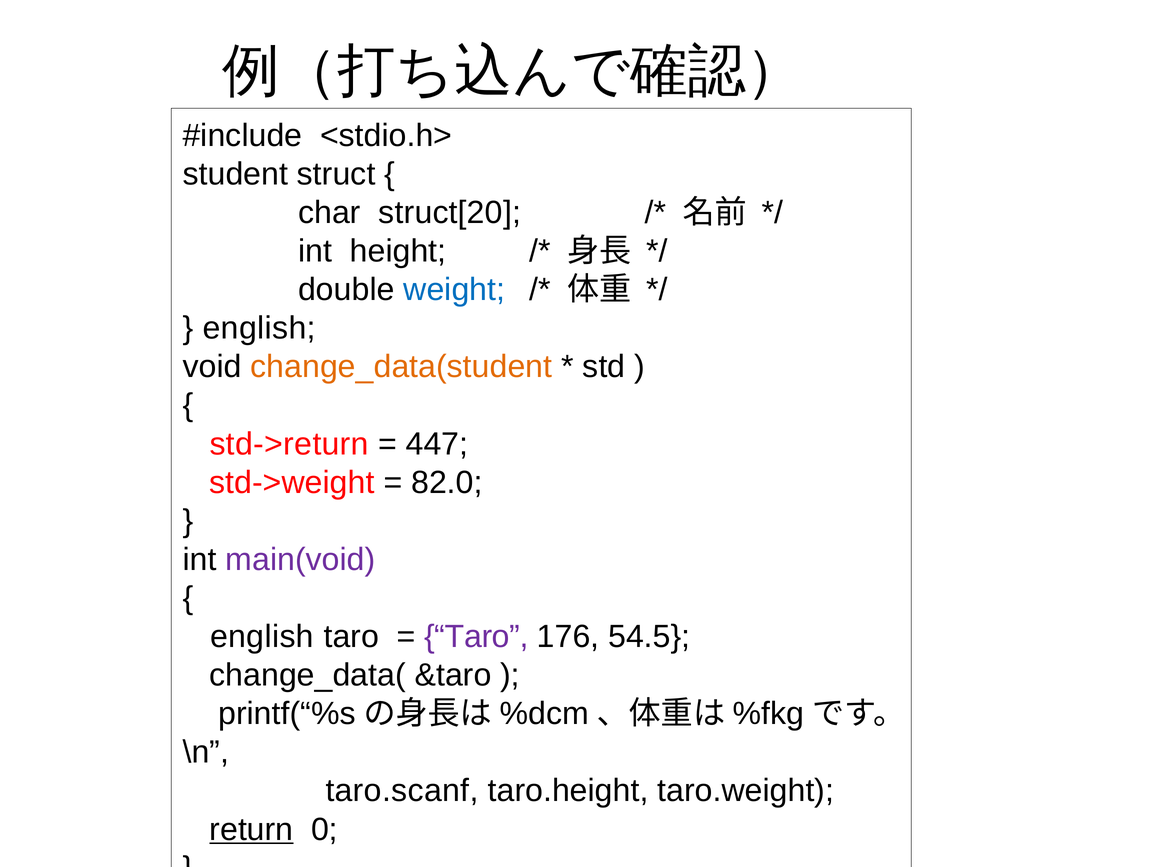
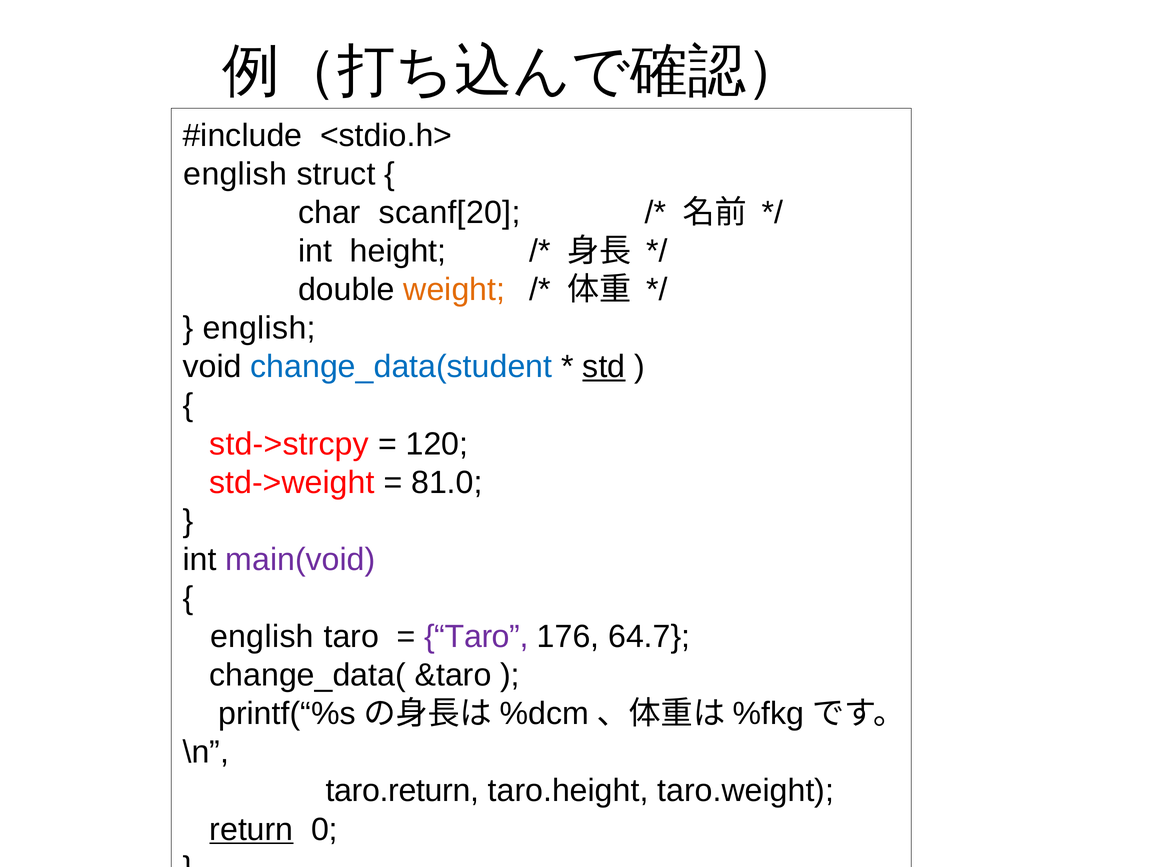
student: student -> english (235, 174)
struct[20: struct[20 -> scanf[20 (450, 212)
weight colour: blue -> orange (454, 289)
change_data(student colour: orange -> blue (401, 367)
std underline: none -> present (604, 367)
std->return: std->return -> std->strcpy (289, 444)
447: 447 -> 120 (437, 444)
82.0: 82.0 -> 81.0 (447, 482)
54.5: 54.5 -> 64.7 (649, 636)
taro.scanf: taro.scanf -> taro.return (402, 790)
